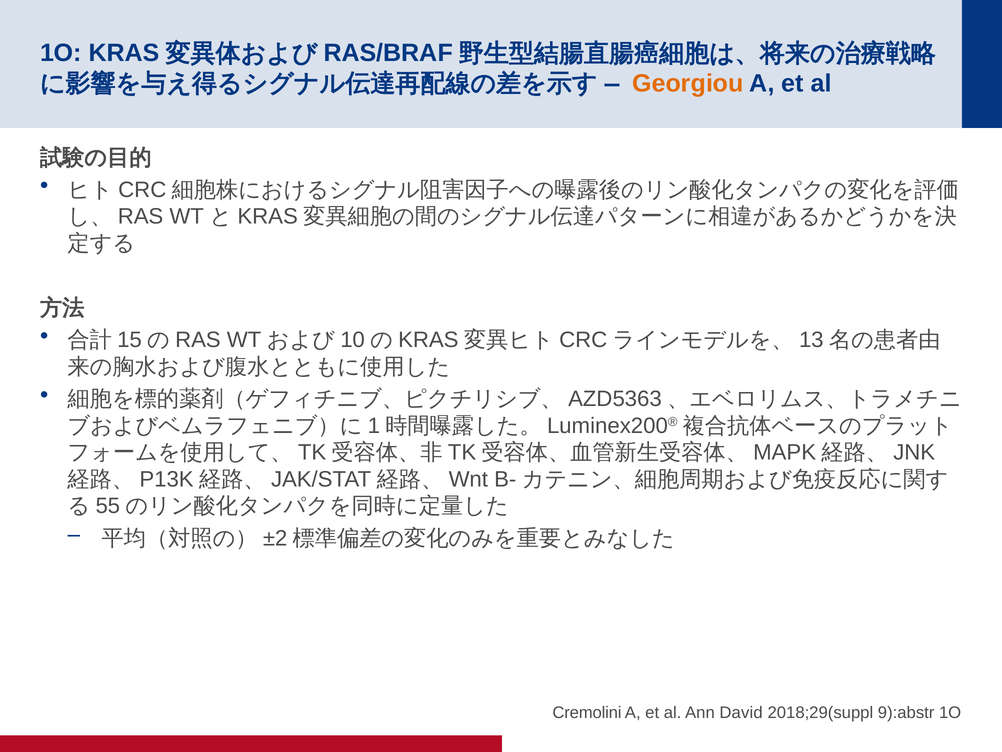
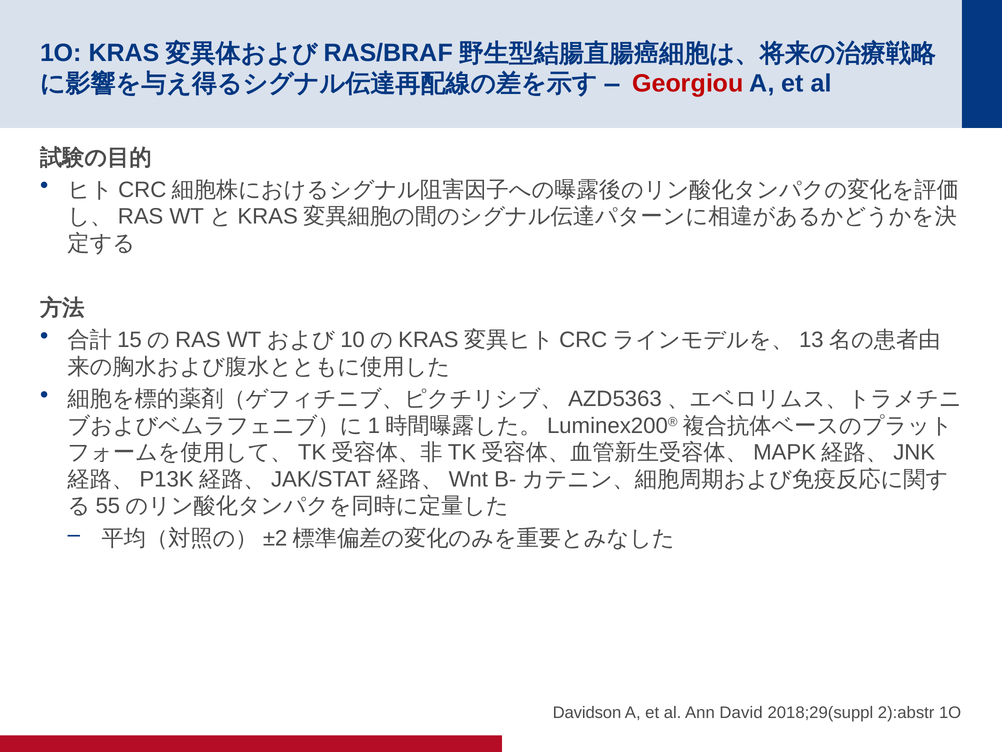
Georgiou colour: orange -> red (688, 83)
Cremolini: Cremolini -> Davidson (587, 713)
9):abstr: 9):abstr -> 2):abstr (906, 713)
